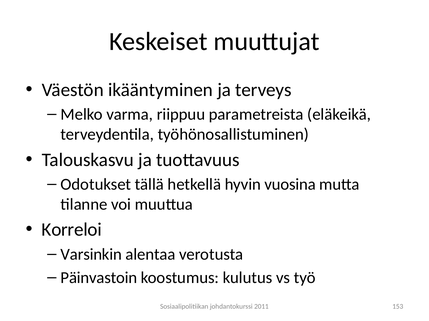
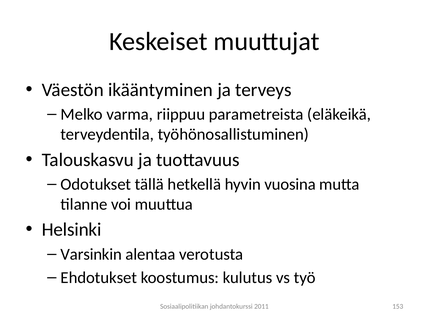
Korreloi: Korreloi -> Helsinki (72, 230)
Päinvastoin: Päinvastoin -> Ehdotukset (99, 278)
